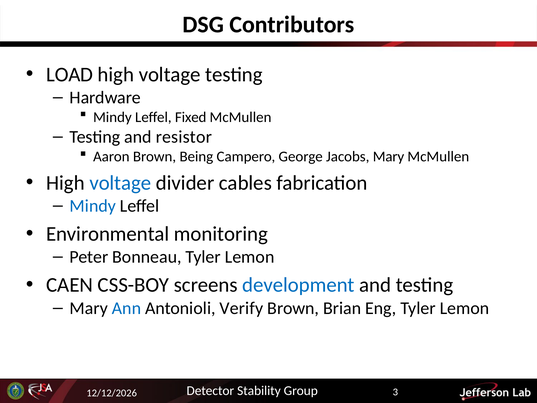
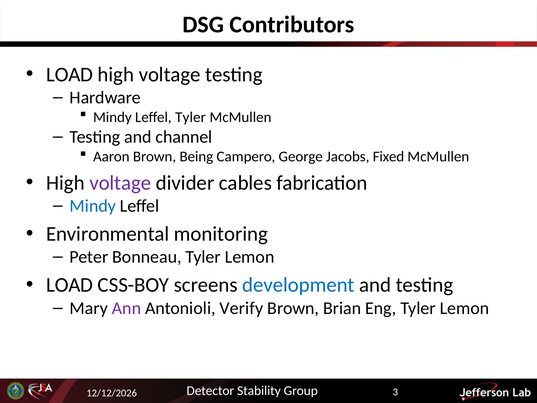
Leffel Fixed: Fixed -> Tyler (191, 117)
resistor: resistor -> channel (184, 137)
Jacobs Mary: Mary -> Fixed (388, 156)
voltage colour: blue -> purple (120, 183)
CAEN: CAEN -> LOAD (70, 285)
Ann colour: blue -> purple (126, 308)
